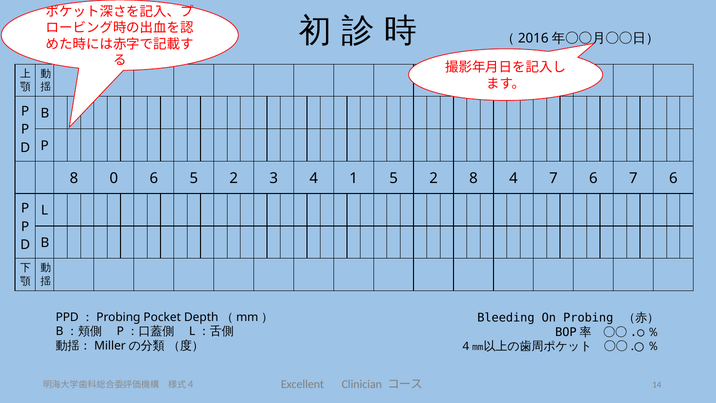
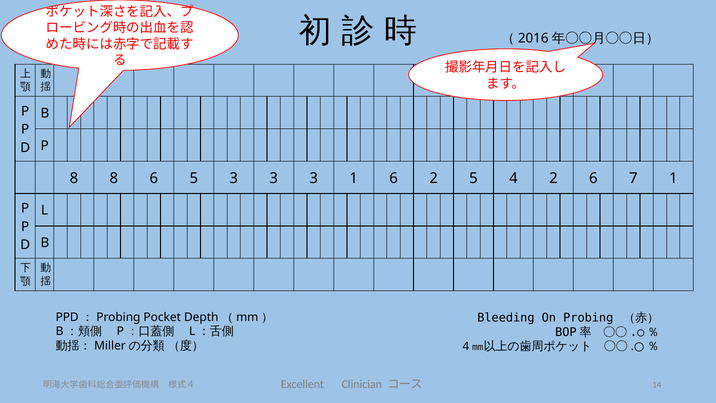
8 0: 0 -> 8 (114, 178)
6 5 2: 2 -> 3 (234, 178)
4: 4 -> 3 (314, 178)
1 5: 5 -> 6 (394, 178)
2 8: 8 -> 5 (474, 178)
4 7: 7 -> 2 (553, 178)
6 7 6: 6 -> 1 (673, 178)
